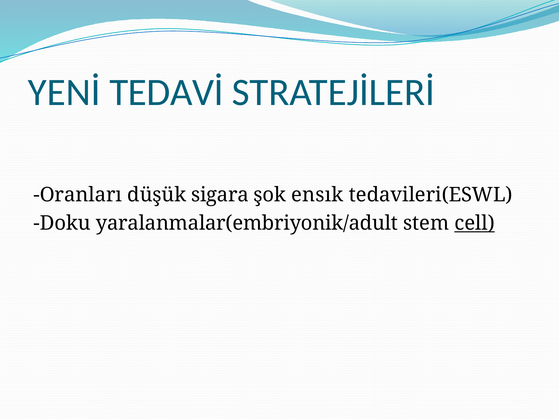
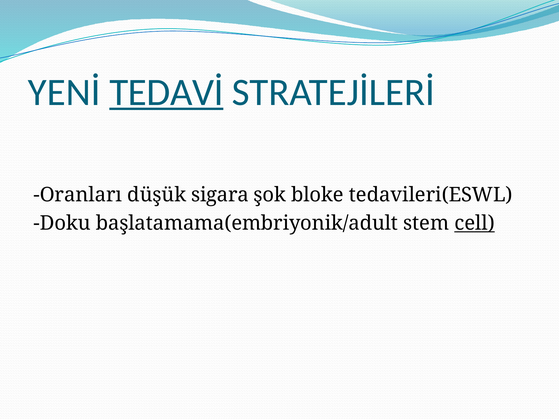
TEDAVİ underline: none -> present (166, 92)
ensık: ensık -> bloke (317, 195)
yaralanmalar(embriyonik/adult: yaralanmalar(embriyonik/adult -> başlatamama(embriyonik/adult (247, 223)
